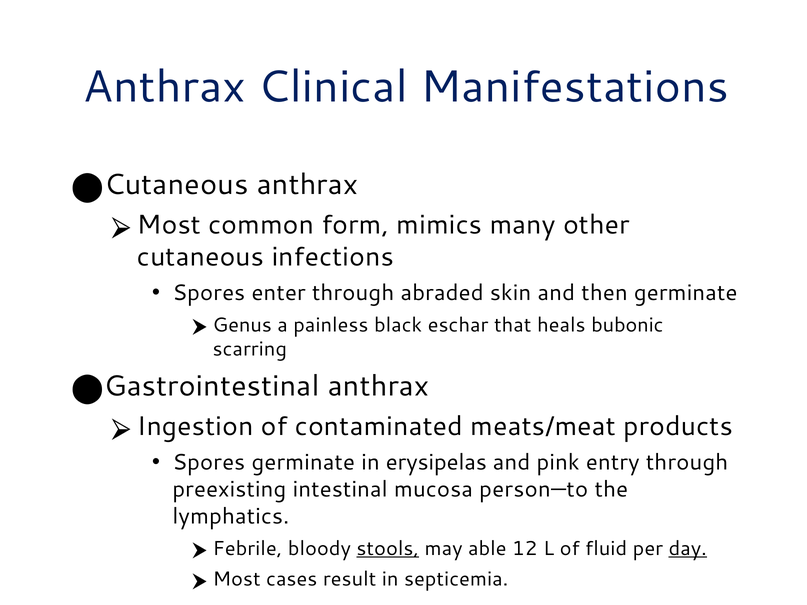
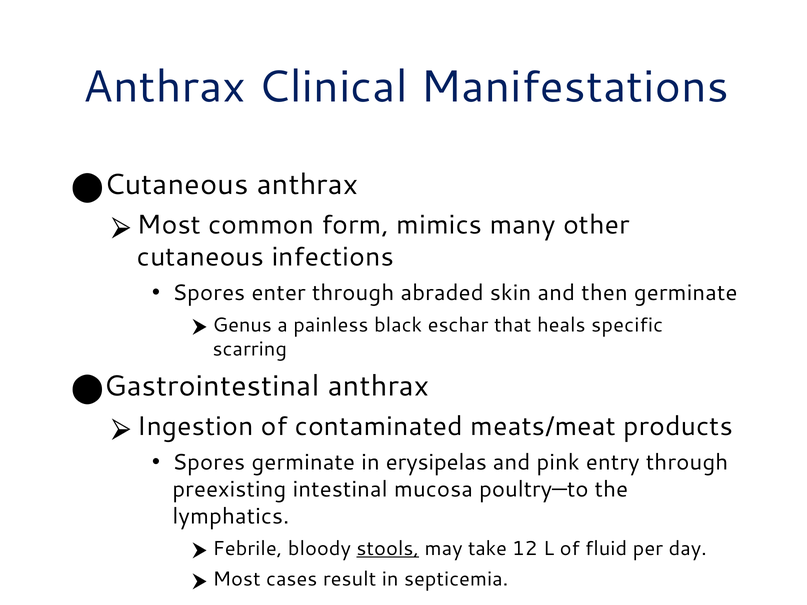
bubonic: bubonic -> specific (627, 325)
person—to: person—to -> poultry—to (534, 490)
able: able -> take (487, 549)
day underline: present -> none (688, 549)
